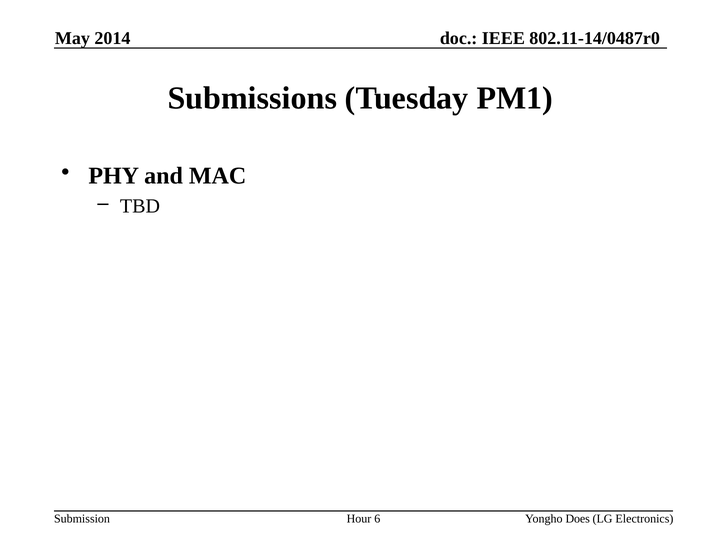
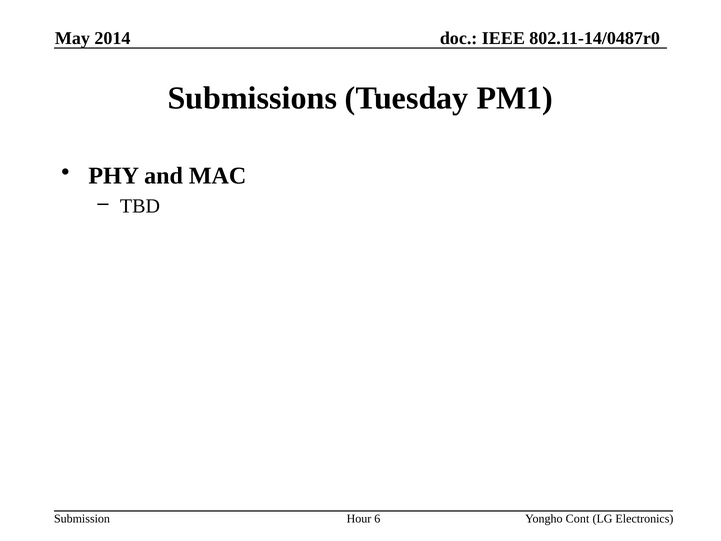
Does: Does -> Cont (578, 519)
